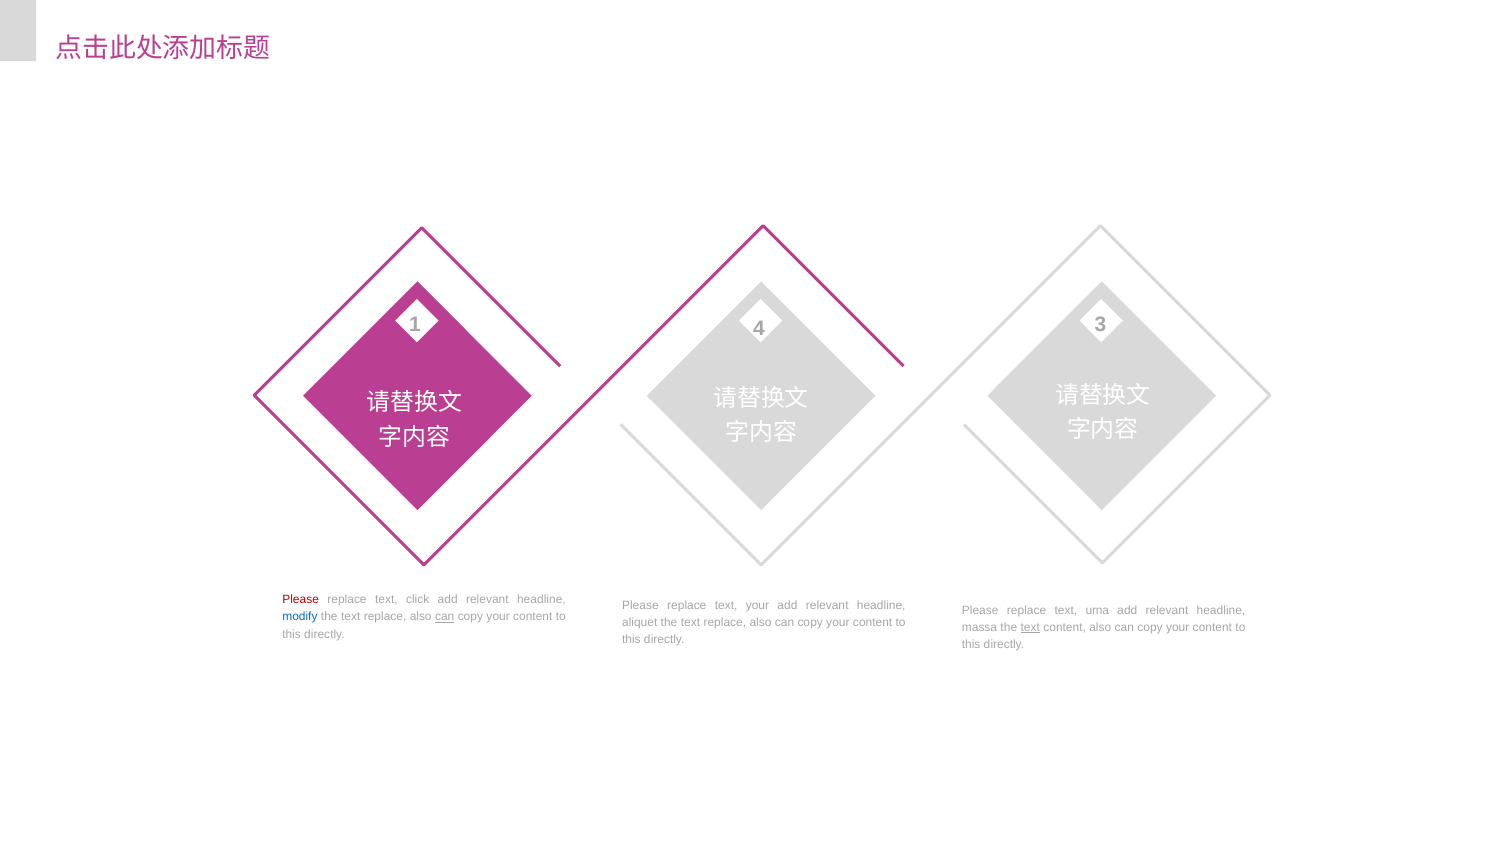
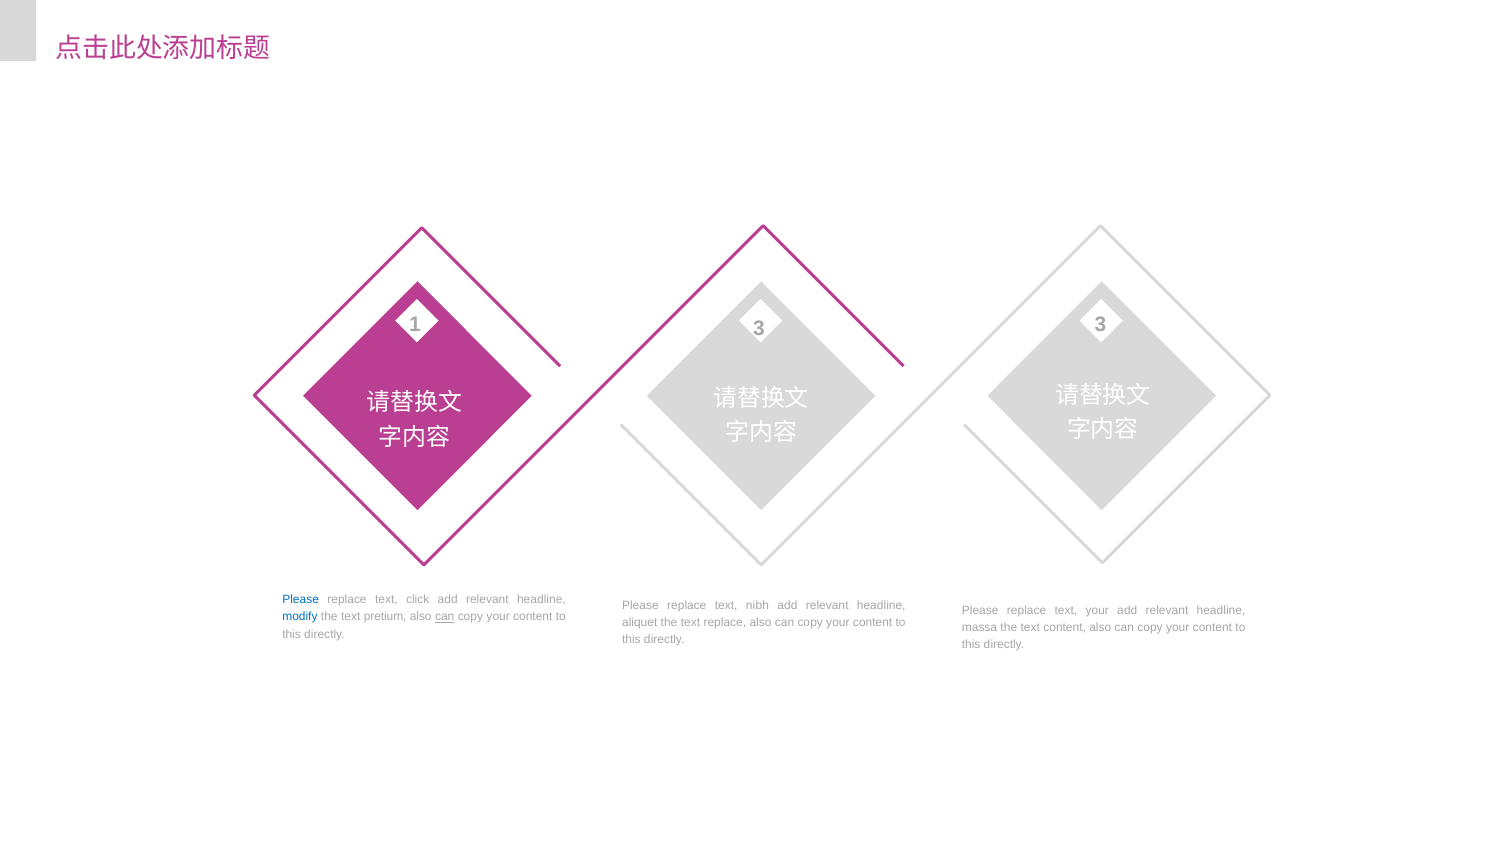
1 4: 4 -> 3 (759, 329)
Please colour: red -> blue (301, 599)
text your: your -> nibh (757, 605)
text urna: urna -> your (1097, 610)
replace: replace -> pretium (385, 617)
text underline: present -> none (1030, 627)
